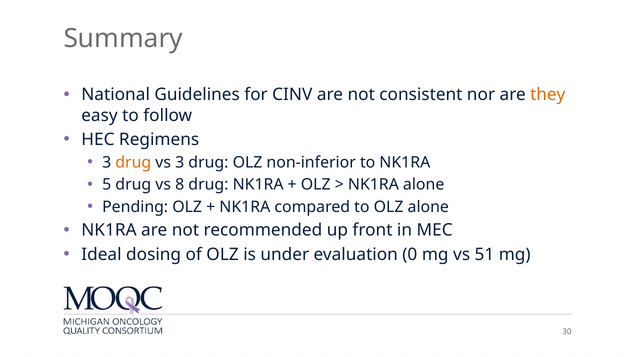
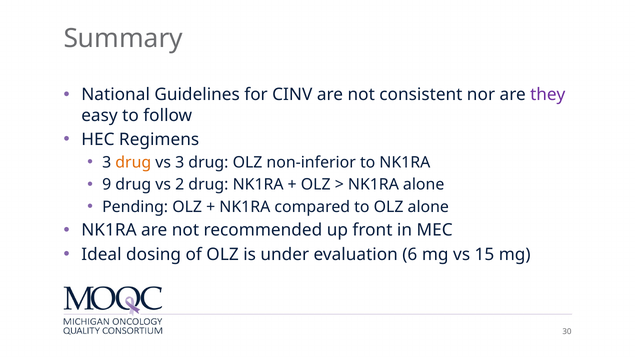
they colour: orange -> purple (548, 95)
5: 5 -> 9 (107, 185)
8: 8 -> 2 (180, 185)
0: 0 -> 6 (410, 254)
51: 51 -> 15 (484, 254)
